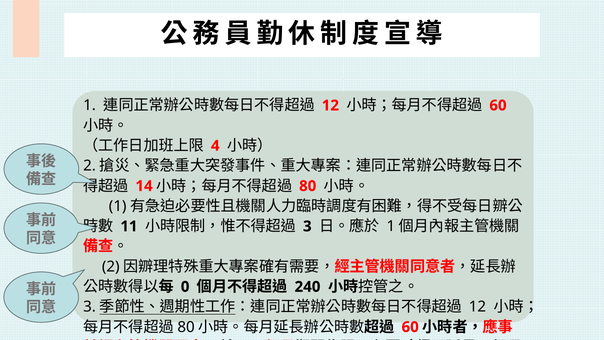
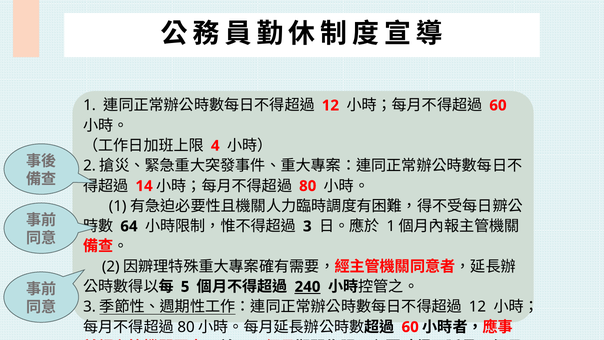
11: 11 -> 64 (129, 226)
0: 0 -> 5 (185, 287)
240 underline: none -> present (308, 287)
